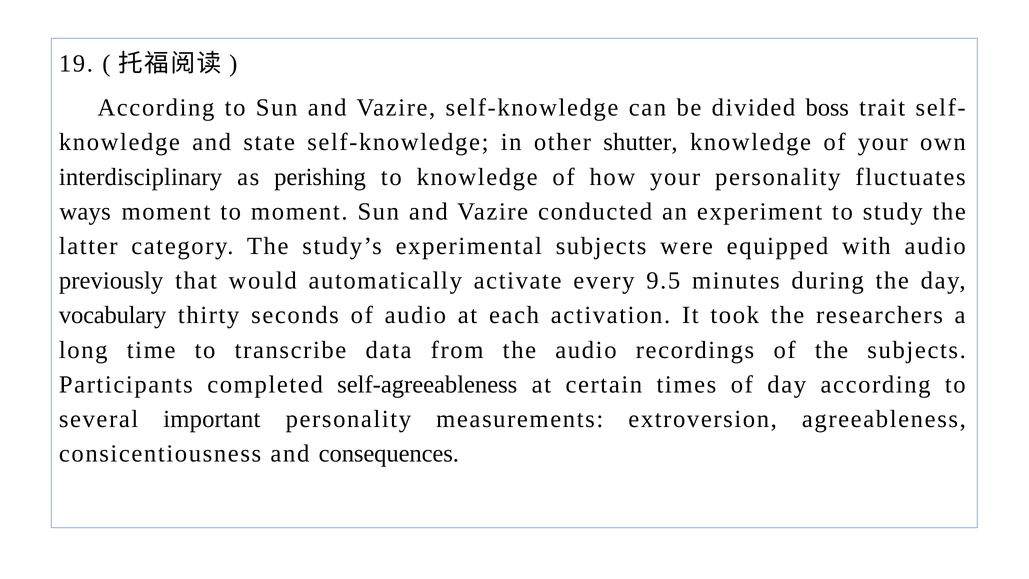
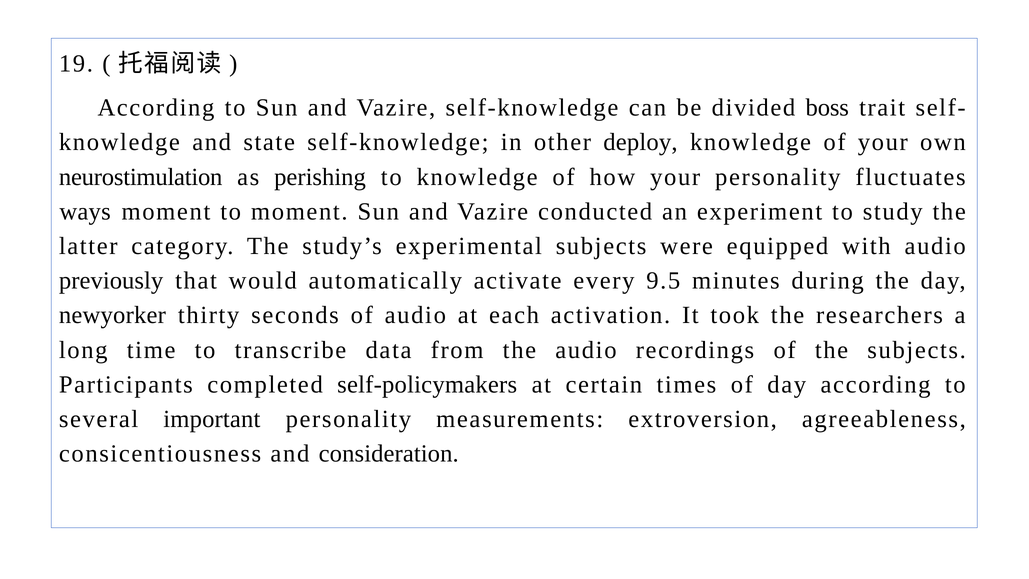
shutter: shutter -> deploy (640, 142)
interdisciplinary: interdisciplinary -> neurostimulation (141, 177)
vocabulary: vocabulary -> newyorker (112, 315)
self-agreeableness: self-agreeableness -> self-policymakers (427, 384)
consequences: consequences -> consideration (389, 453)
